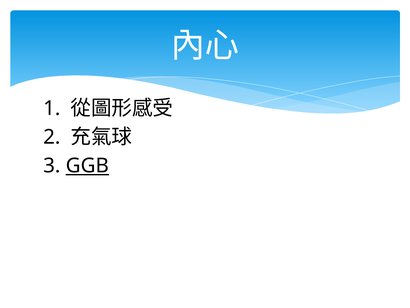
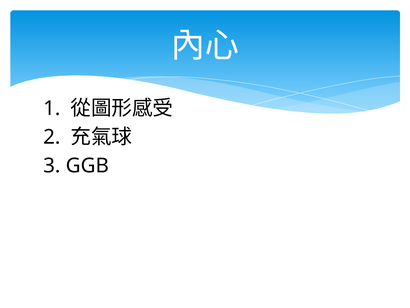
GGB underline: present -> none (87, 166)
